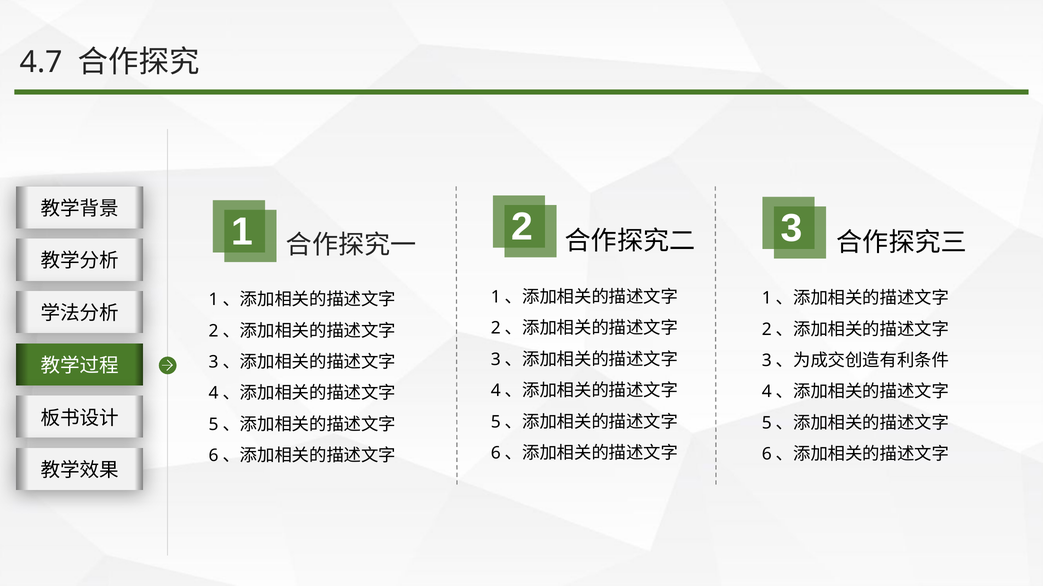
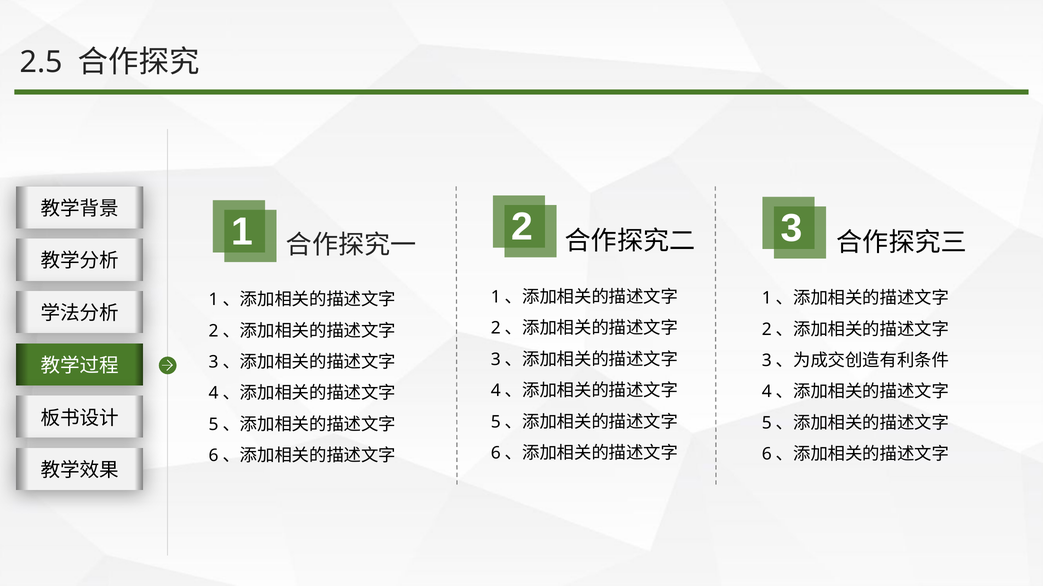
4.7: 4.7 -> 2.5 (41, 62)
